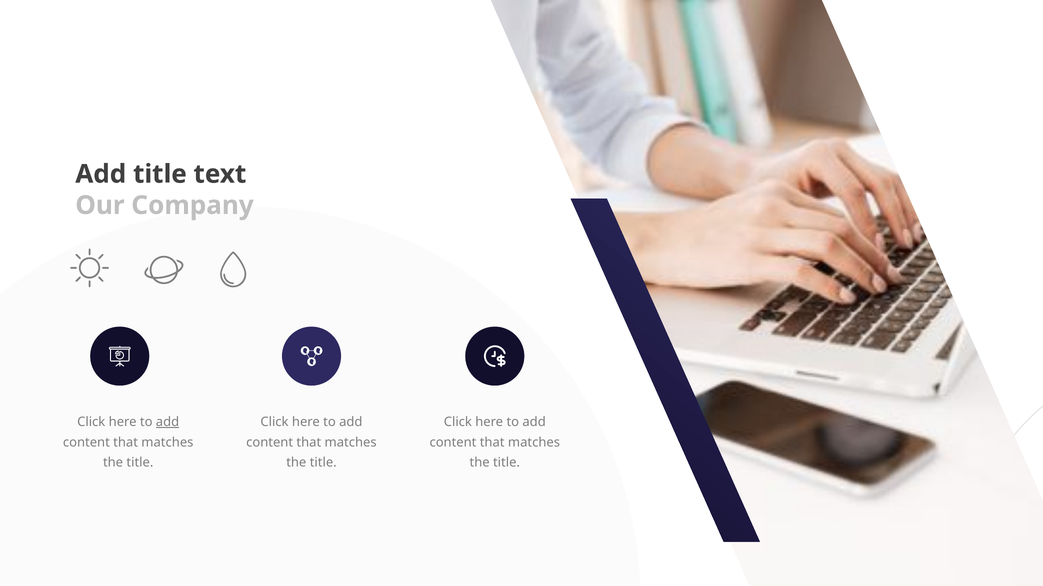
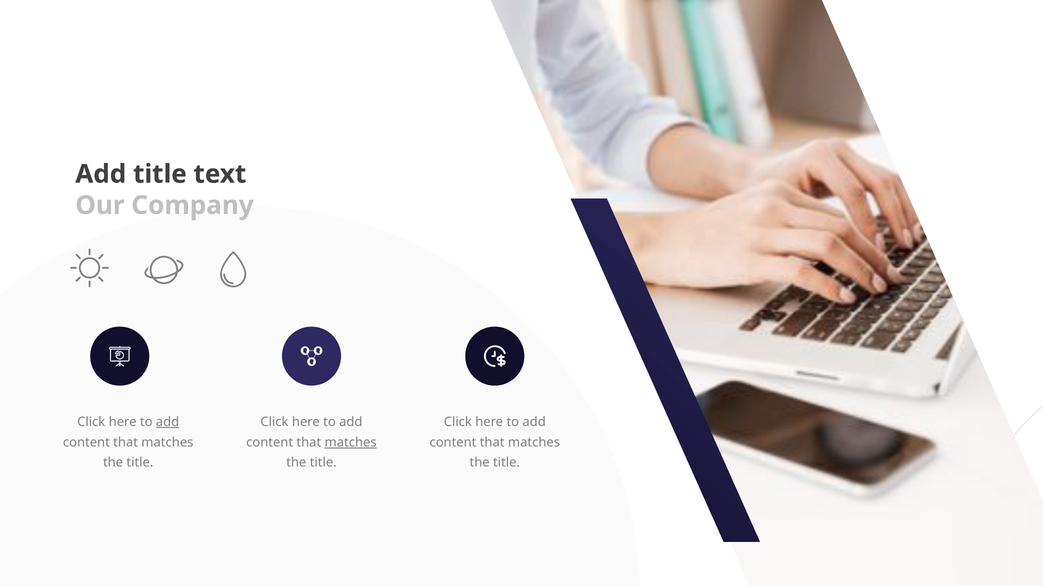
matches underline: none -> present (351, 443)
